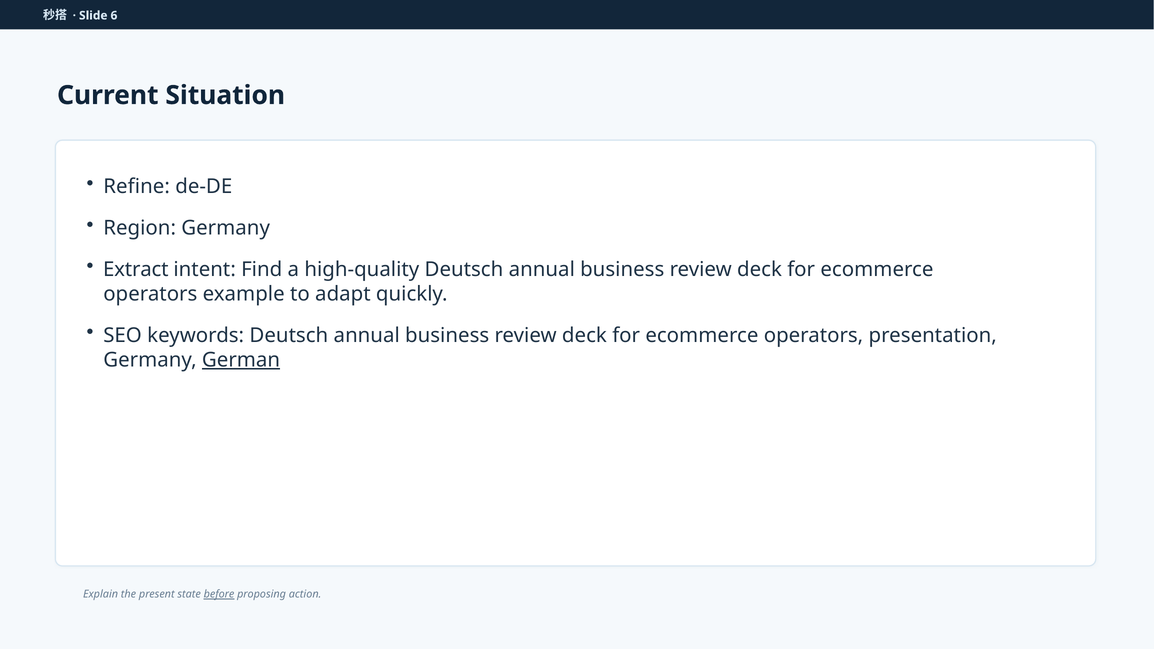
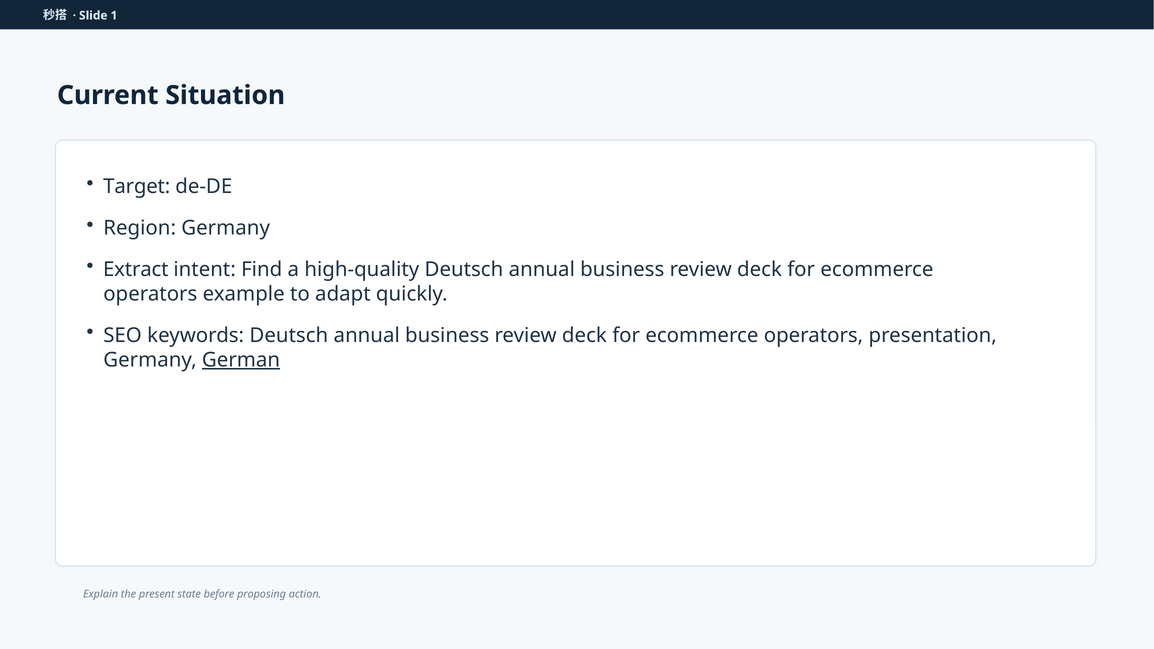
6: 6 -> 1 (114, 16)
Refine: Refine -> Target (137, 187)
before underline: present -> none (219, 594)
